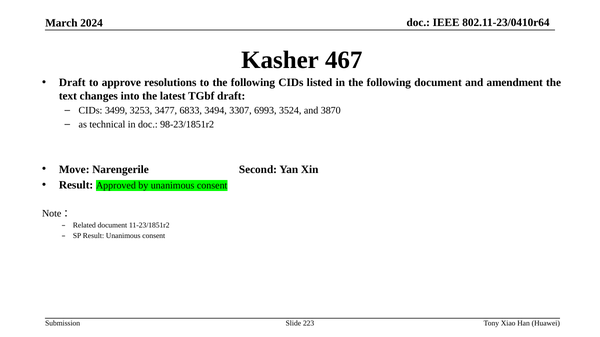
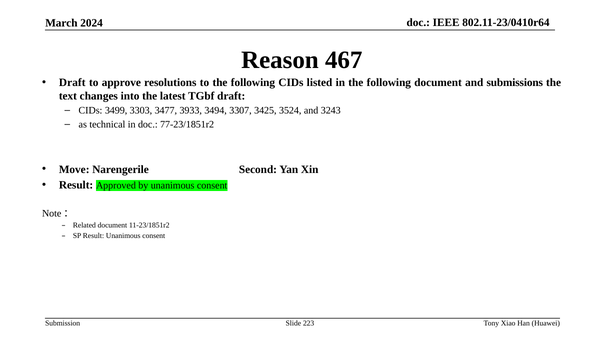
Kasher: Kasher -> Reason (280, 60)
amendment: amendment -> submissions (515, 83)
3253: 3253 -> 3303 (141, 111)
6833: 6833 -> 3933 (191, 111)
6993: 6993 -> 3425 (265, 111)
3870: 3870 -> 3243 (331, 111)
98-23/1851r2: 98-23/1851r2 -> 77-23/1851r2 (187, 125)
